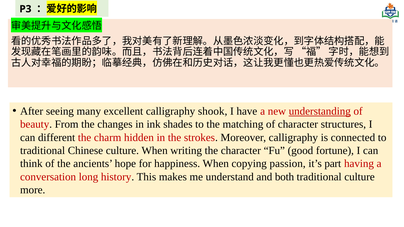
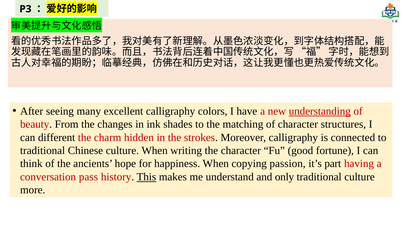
shook: shook -> colors (213, 111)
long: long -> pass (88, 177)
This underline: none -> present (146, 177)
both: both -> only (285, 177)
